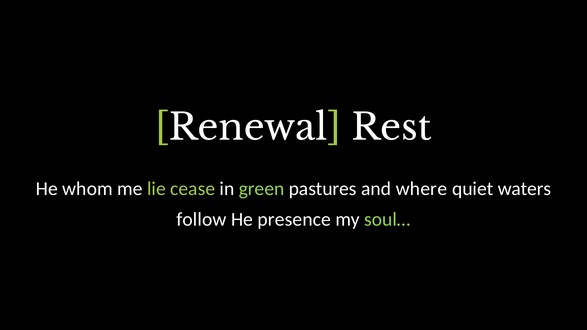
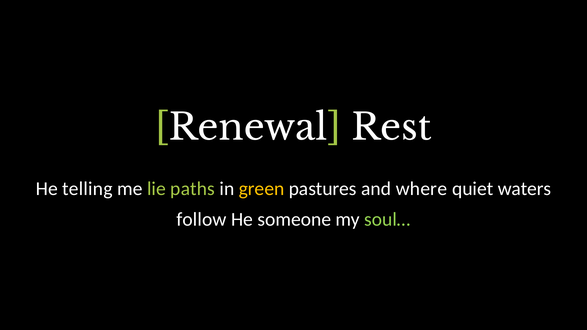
whom: whom -> telling (87, 189)
cease: cease -> paths (193, 189)
green colour: light green -> yellow (262, 189)
presence: presence -> someone (294, 220)
